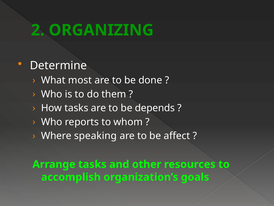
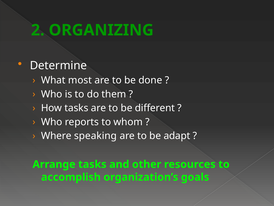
depends: depends -> different (155, 108)
affect: affect -> adapt (177, 136)
